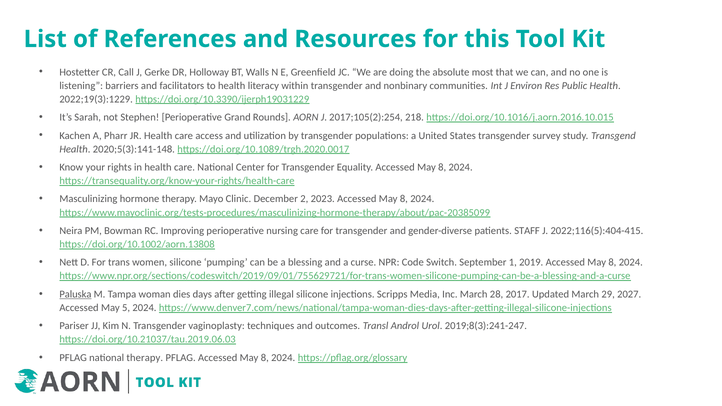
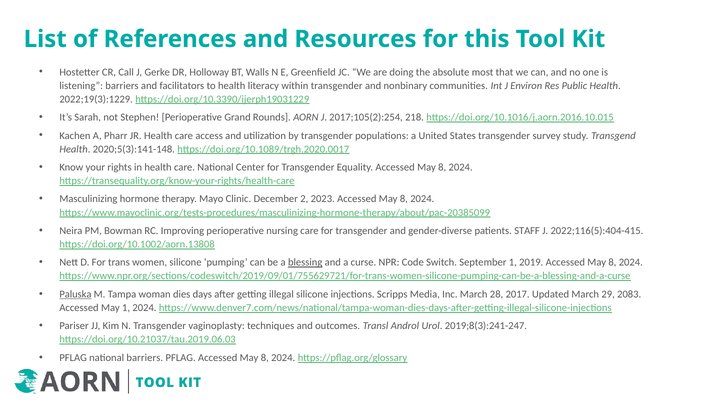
blessing underline: none -> present (305, 263)
2027: 2027 -> 2083 (629, 294)
May 5: 5 -> 1 (126, 308)
national therapy: therapy -> barriers (145, 358)
